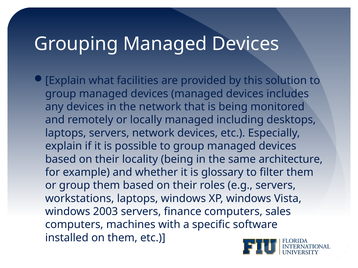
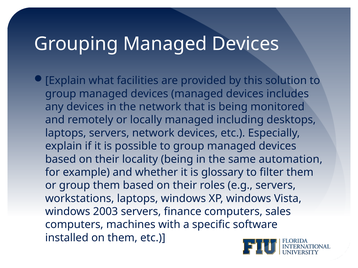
architecture: architecture -> automation (291, 159)
